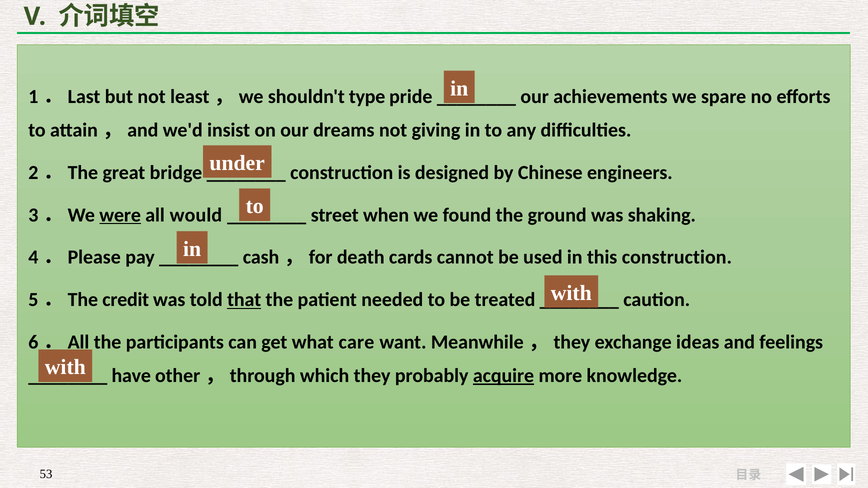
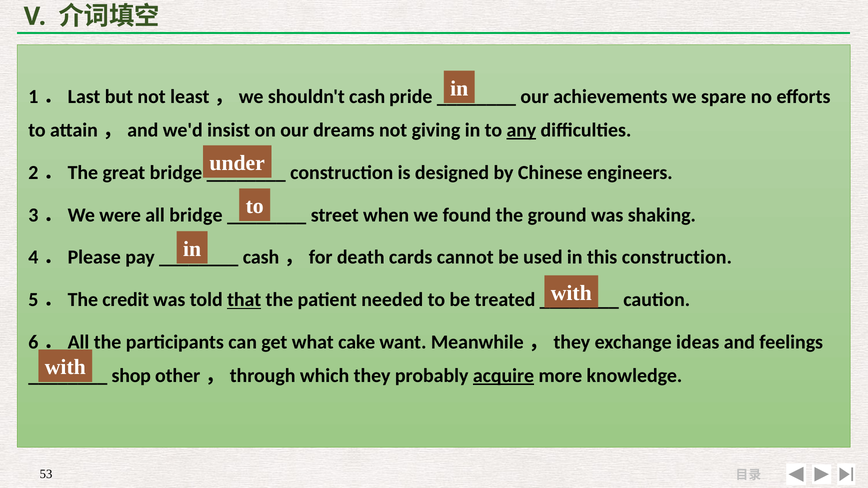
type: type -> cash (367, 97)
any underline: none -> present (521, 130)
were underline: present -> none (120, 215)
all would: would -> bridge (196, 215)
care: care -> cake (357, 342)
have: have -> shop (131, 376)
